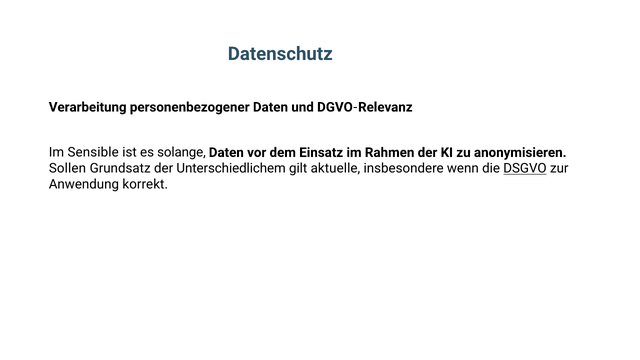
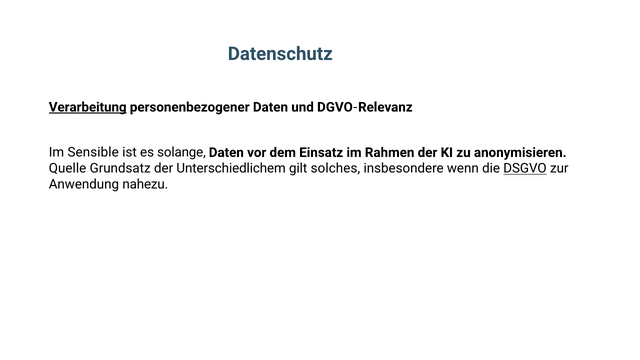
Verarbeitung underline: none -> present (88, 107)
Sollen: Sollen -> Quelle (68, 169)
aktuelle: aktuelle -> solches (335, 169)
korrekt: korrekt -> nahezu (145, 185)
